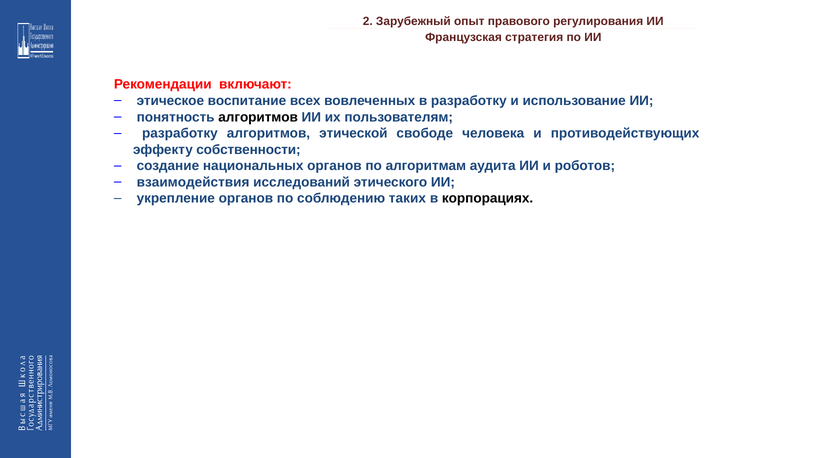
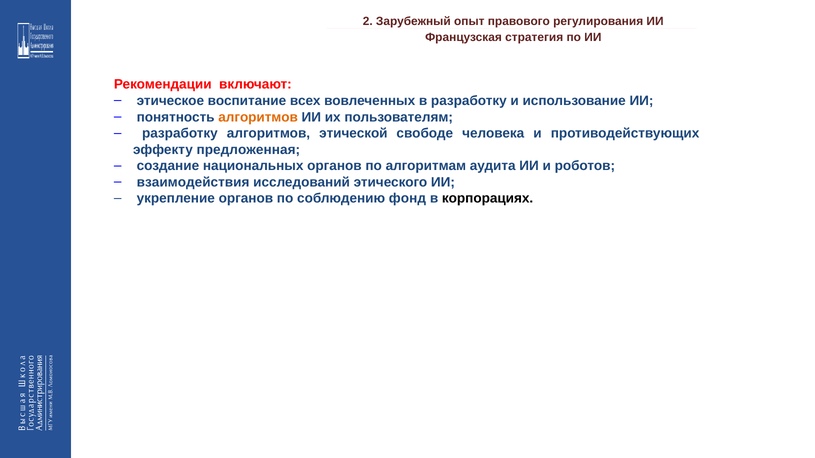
алгоритмов colour: black -> orange (258, 117)
собственности: собственности -> предложенная (248, 150)
таких: таких -> фонд (407, 199)
